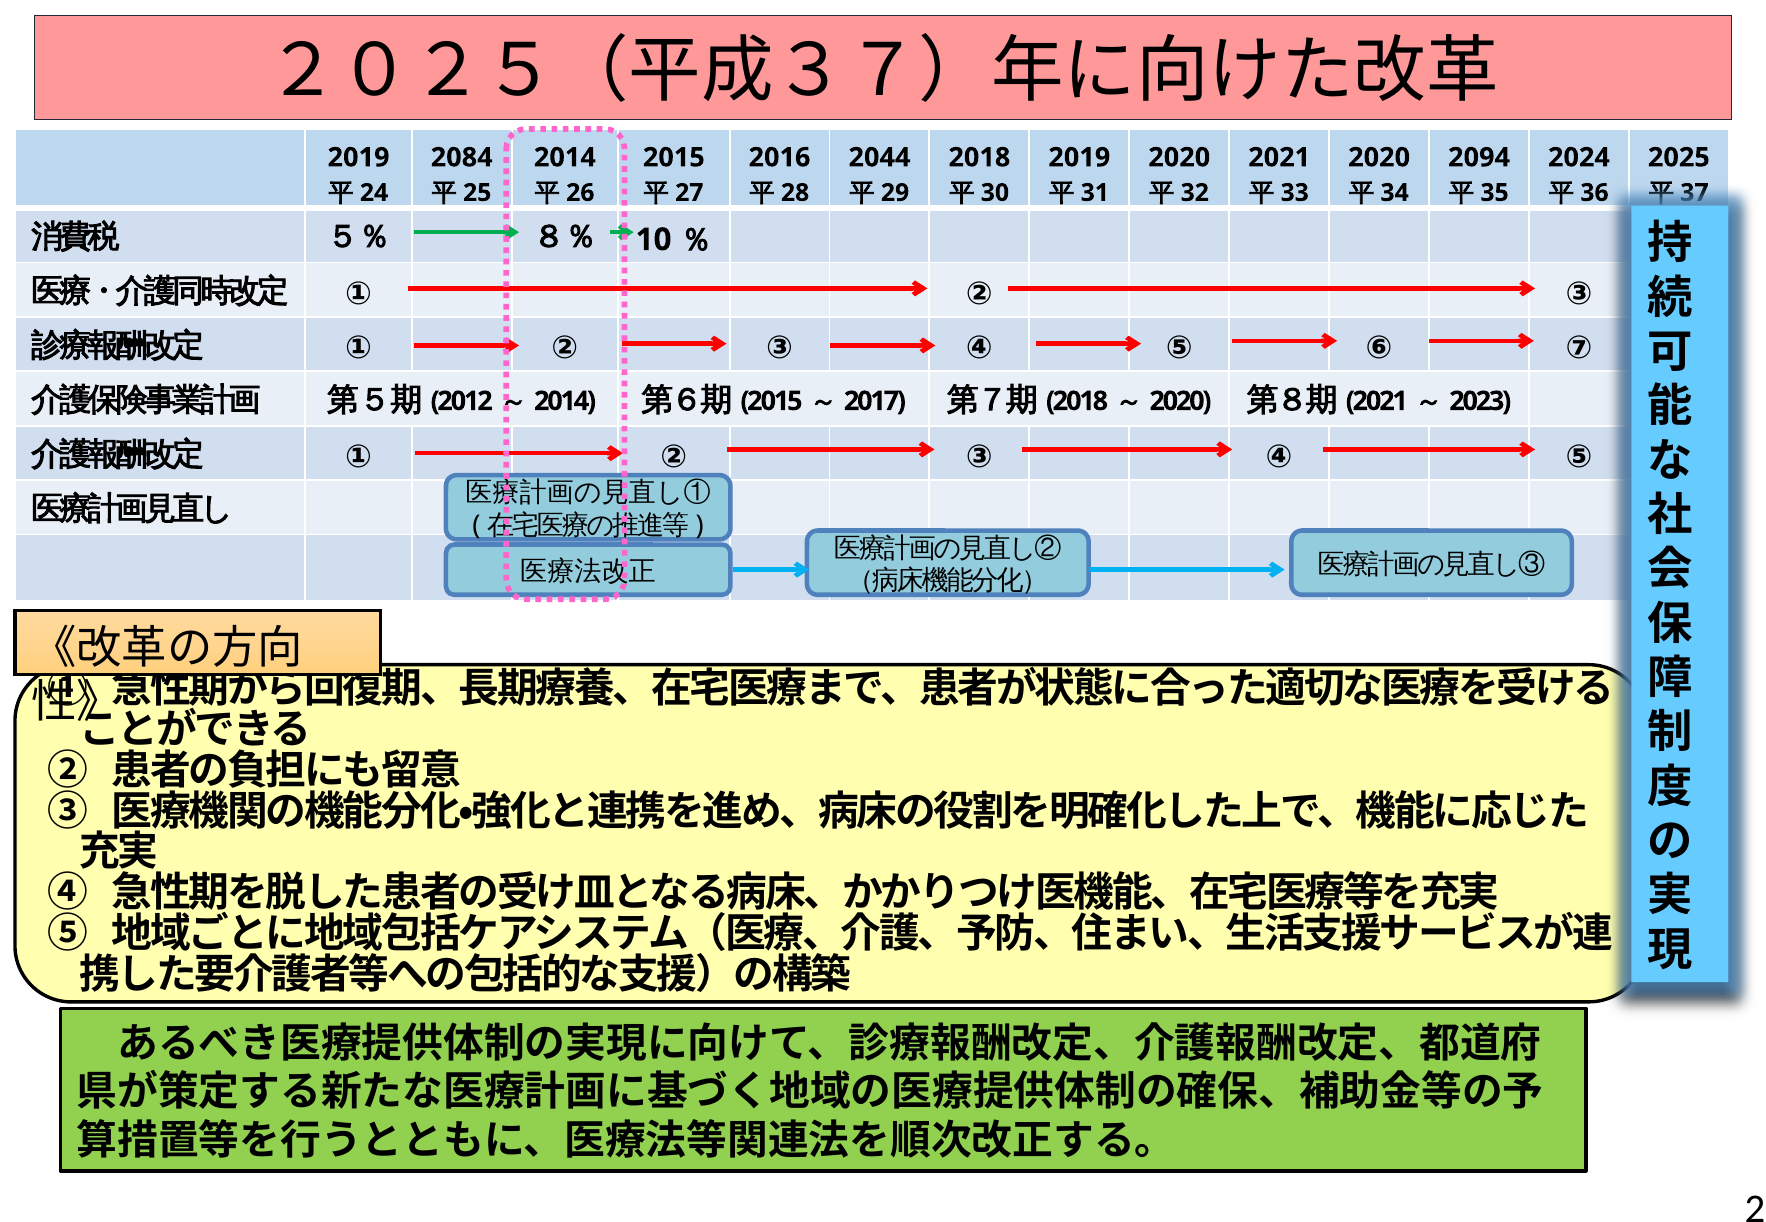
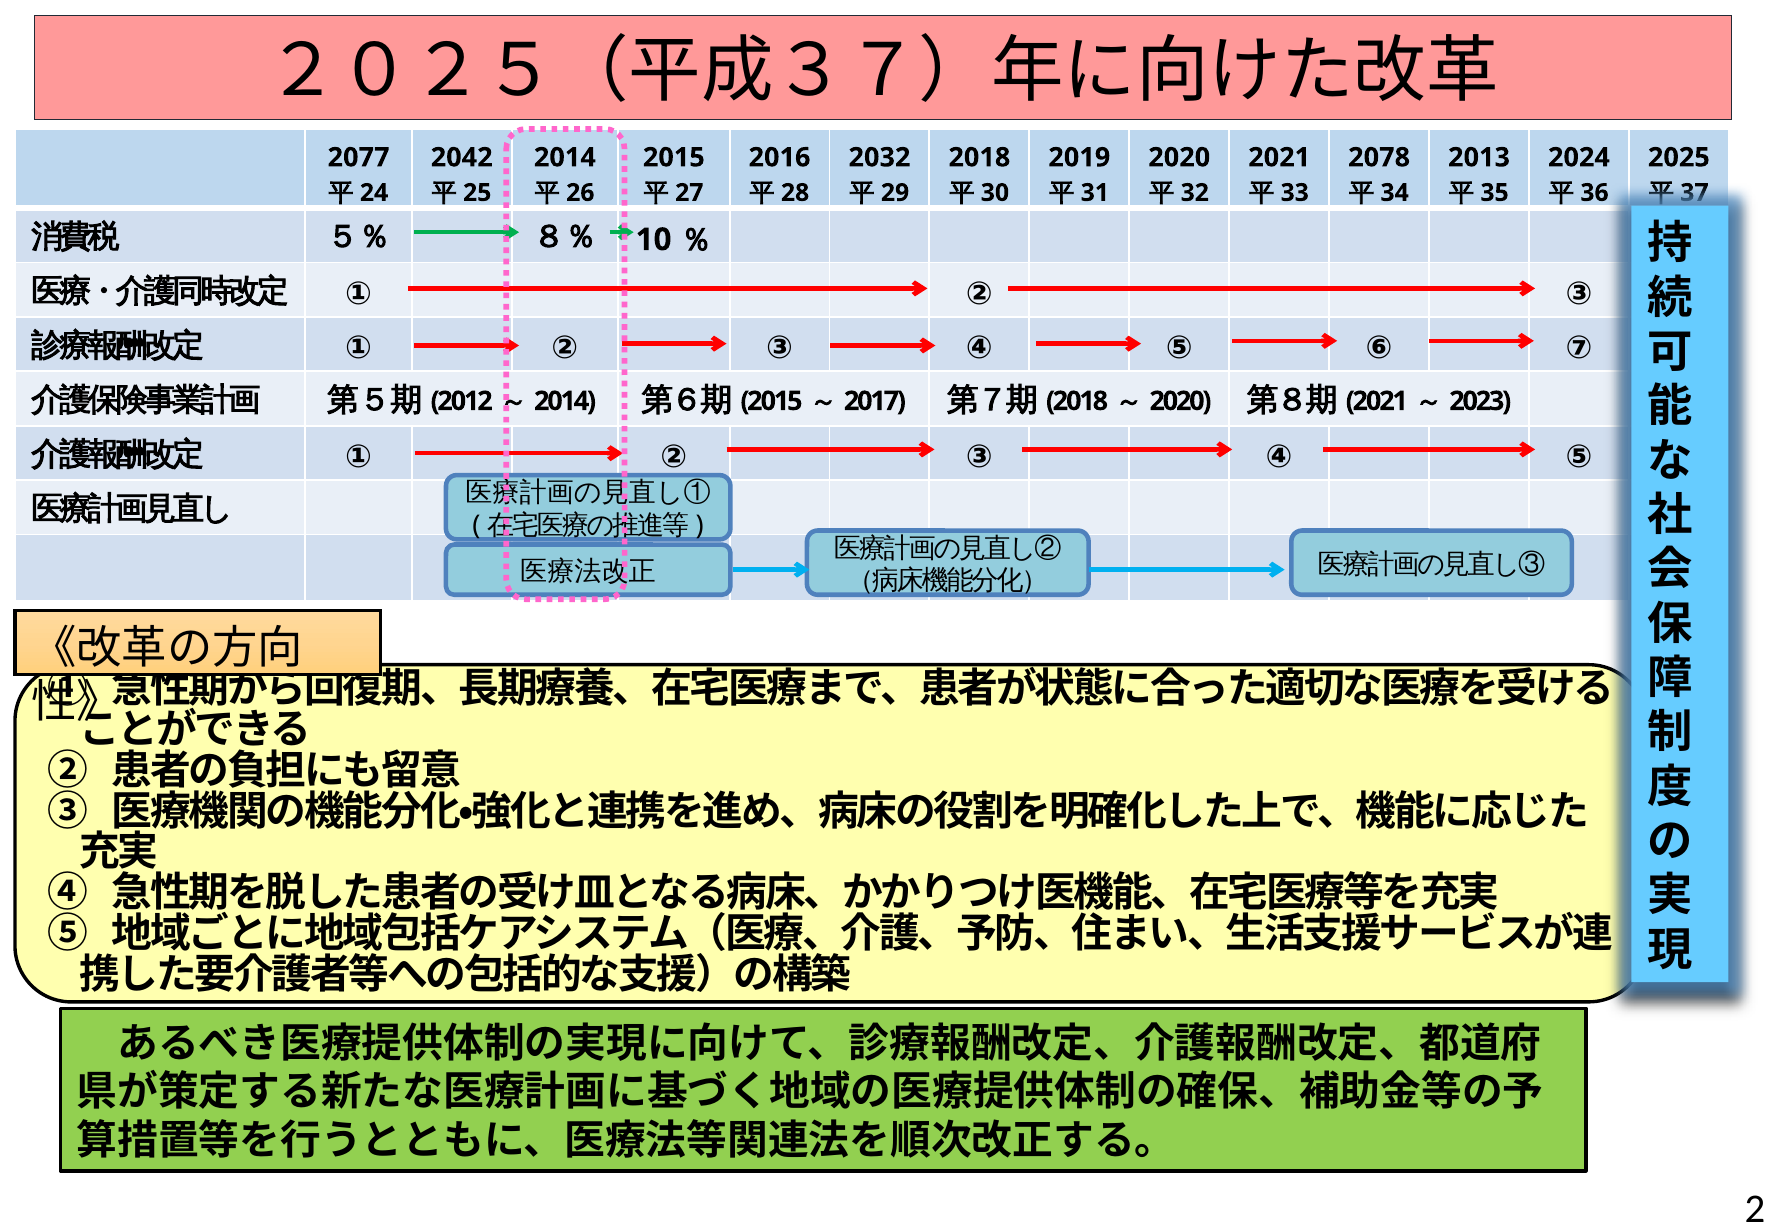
2019: 2019 -> 2077 (359, 158)
2084: 2084 -> 2042 (462, 158)
2044: 2044 -> 2032 (880, 158)
2020: 2020 -> 2078 (1379, 158)
2094: 2094 -> 2013 (1479, 158)
